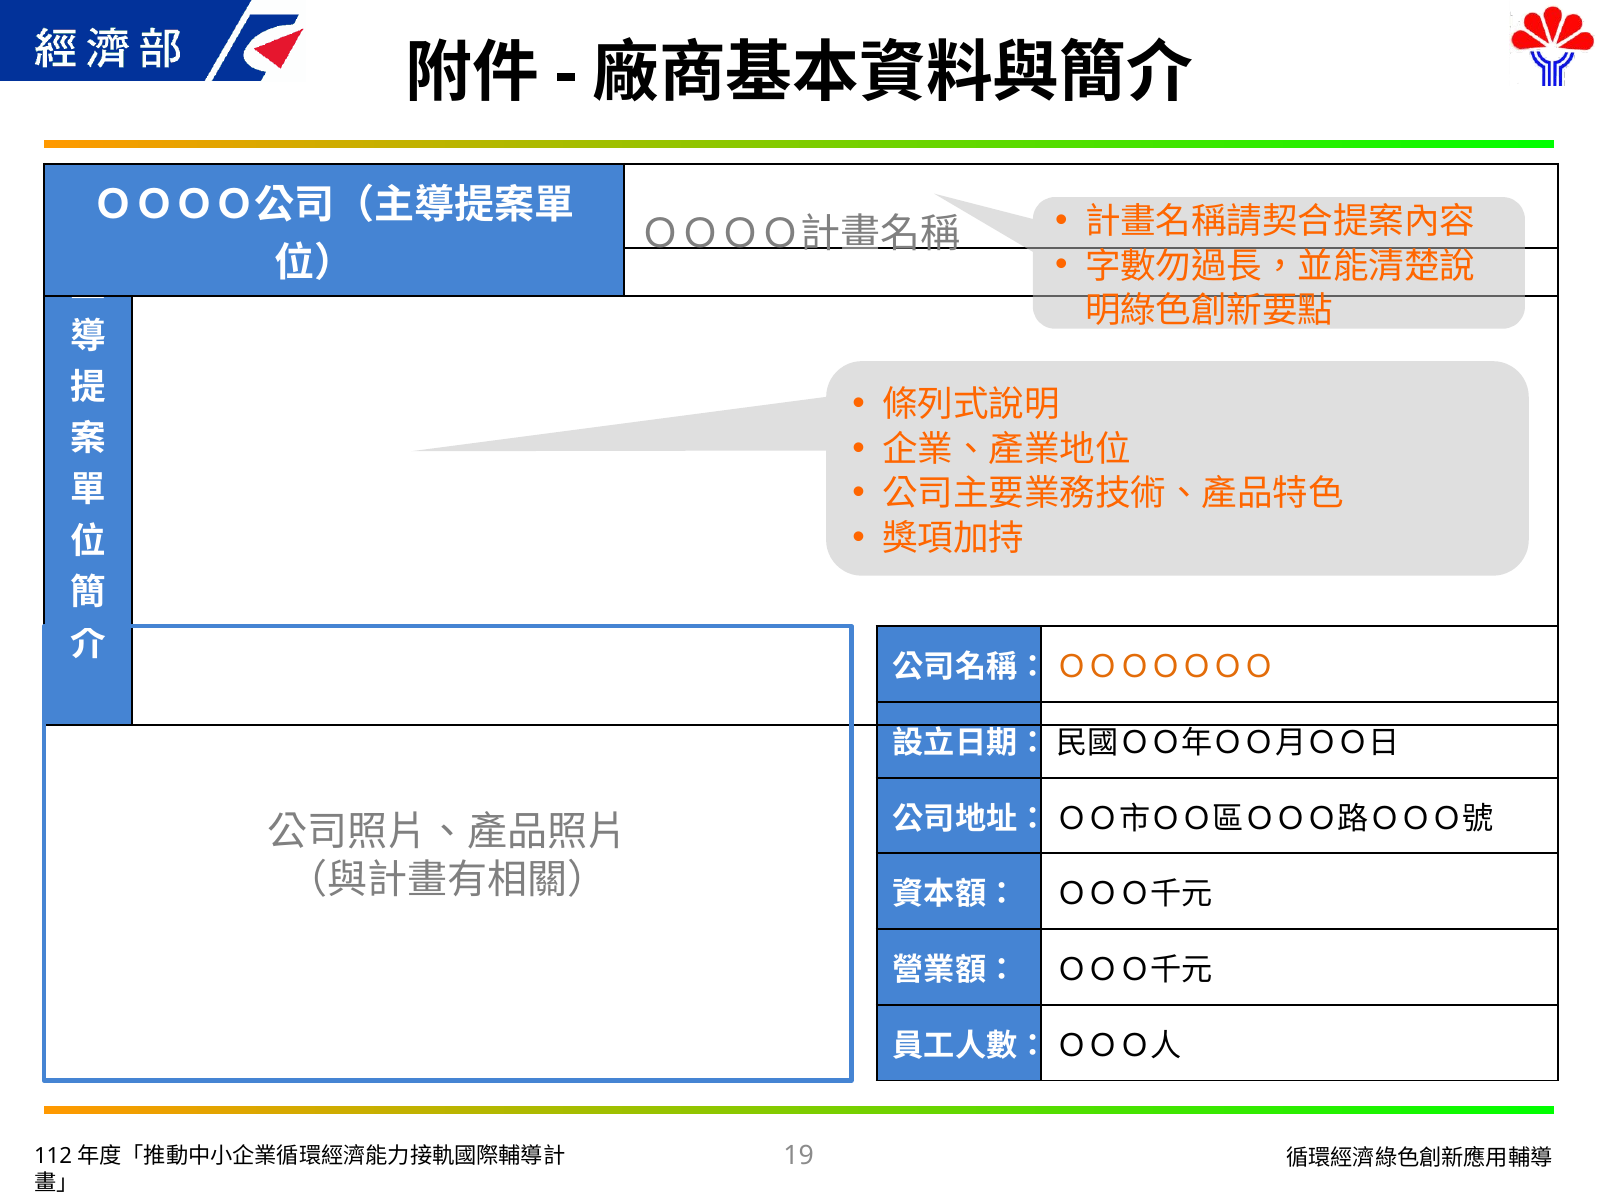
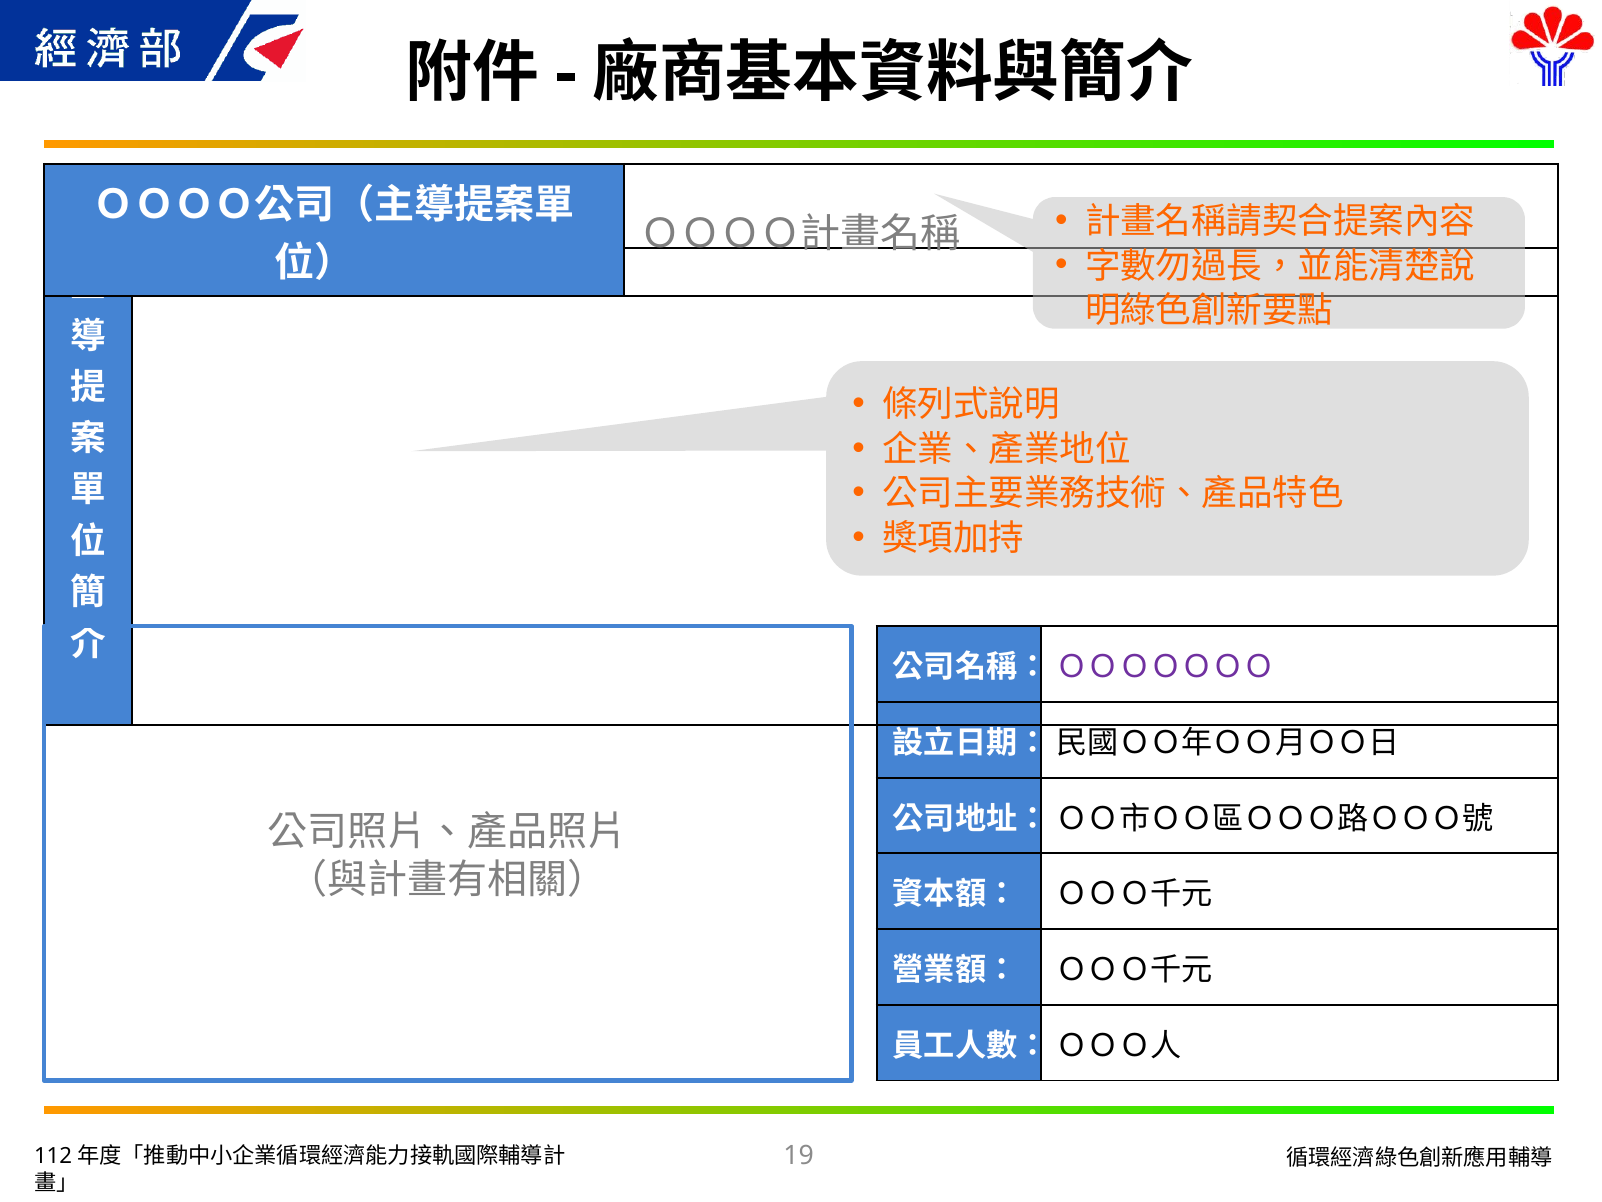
ＯＯＯＯＯＯＯ colour: orange -> purple (1166, 667)
